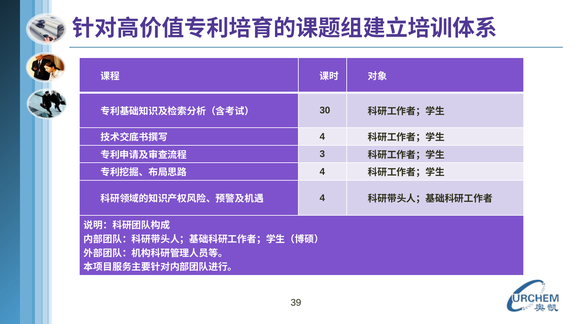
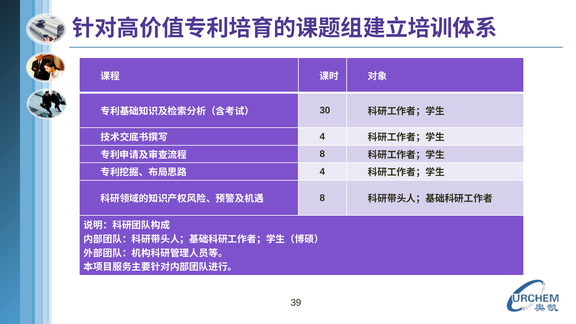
3: 3 -> 8 (322, 154)
4: 4 -> 8 (322, 198)
